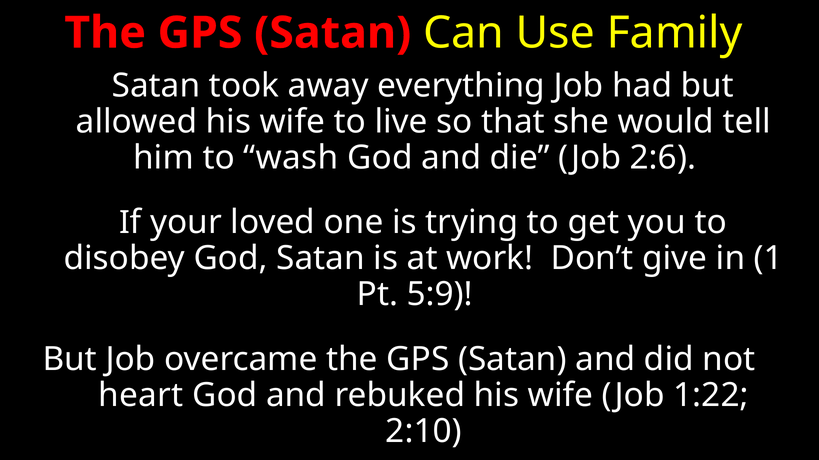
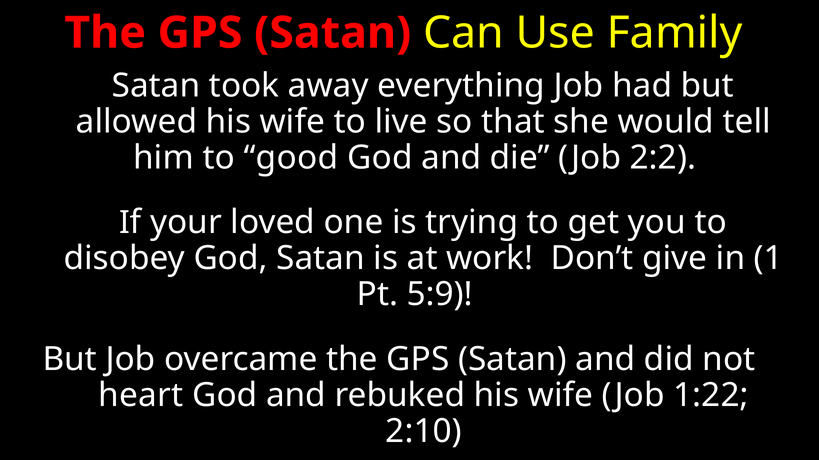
wash: wash -> good (291, 158)
2:6: 2:6 -> 2:2 (663, 158)
